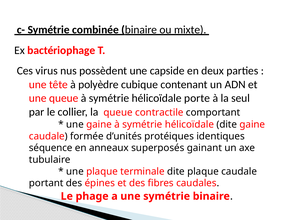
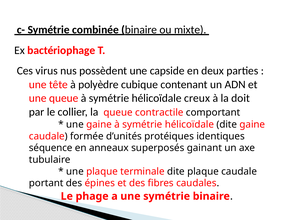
porte: porte -> creux (197, 98)
seul: seul -> doit (241, 98)
